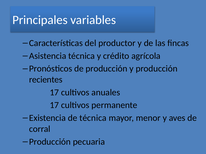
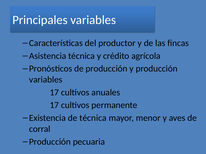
recientes: recientes -> variables (46, 80)
